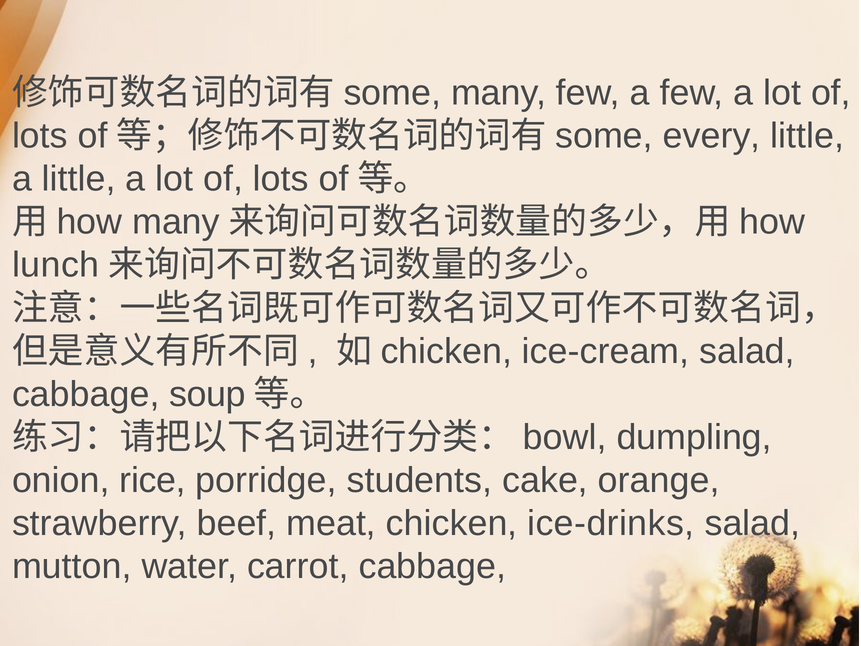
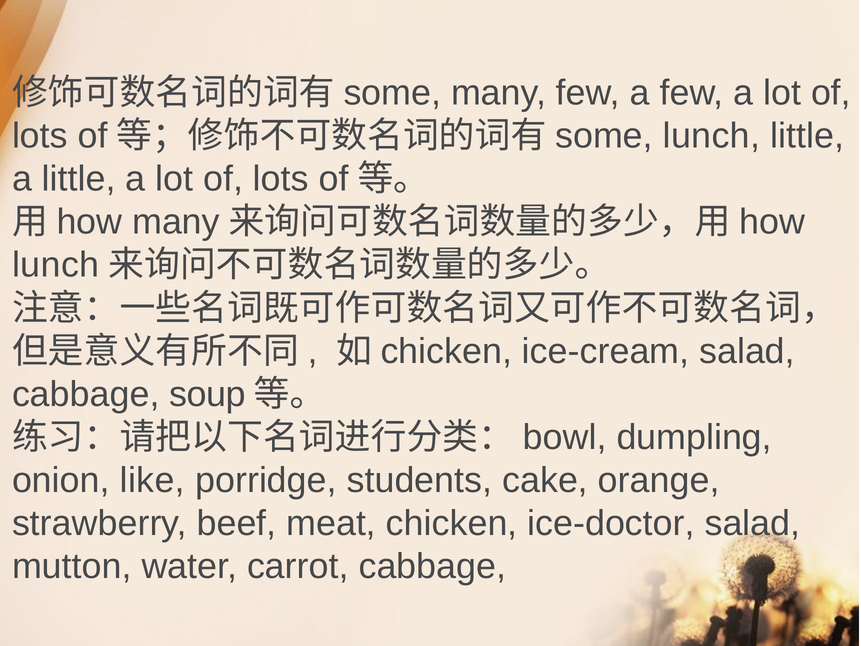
every: every -> lunch (711, 136)
rice: rice -> like (152, 480)
ice-drinks: ice-drinks -> ice-doctor (611, 523)
